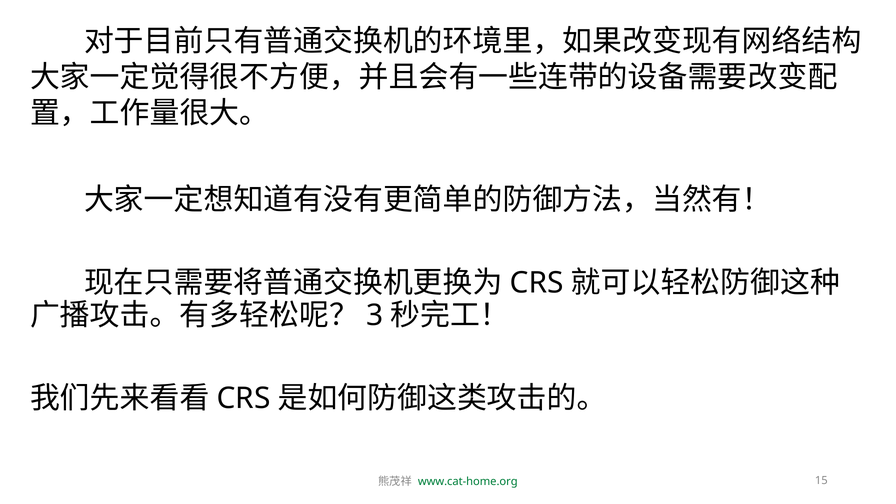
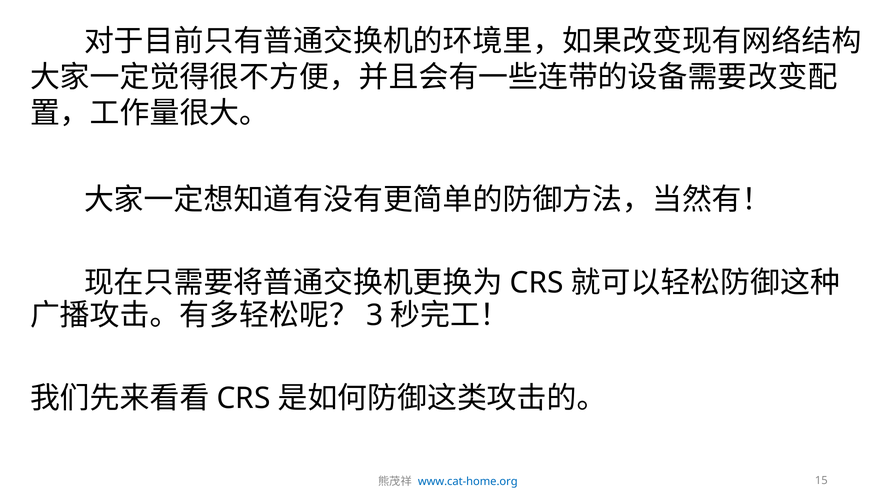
www.cat-home.org colour: green -> blue (468, 481)
